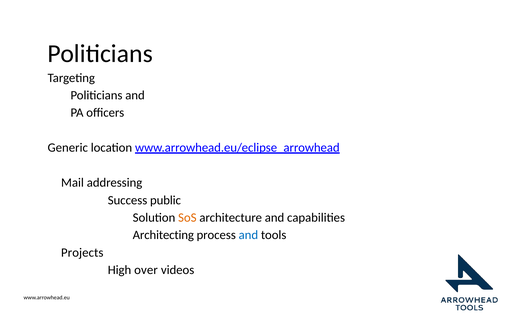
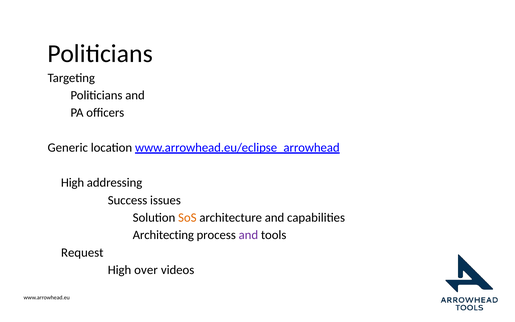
Mail: Mail -> High (73, 183)
public: public -> issues (165, 200)
and colour: blue -> purple (248, 235)
Projects: Projects -> Request (82, 252)
